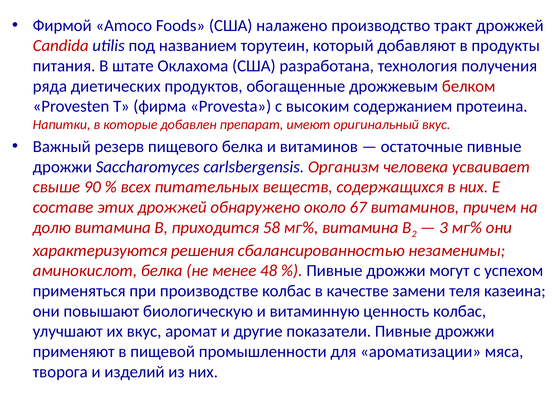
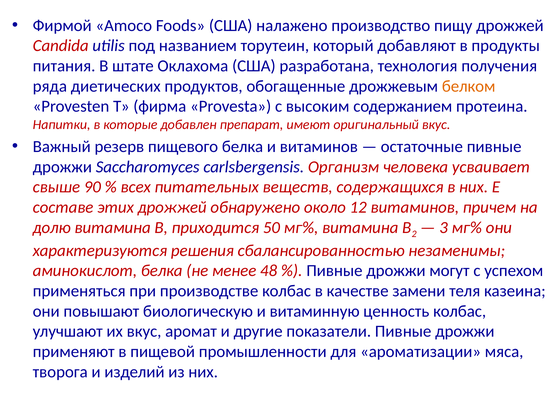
тракт: тракт -> пищу (453, 25)
белком colour: red -> orange (469, 86)
67: 67 -> 12 (358, 207)
58: 58 -> 50 (271, 227)
